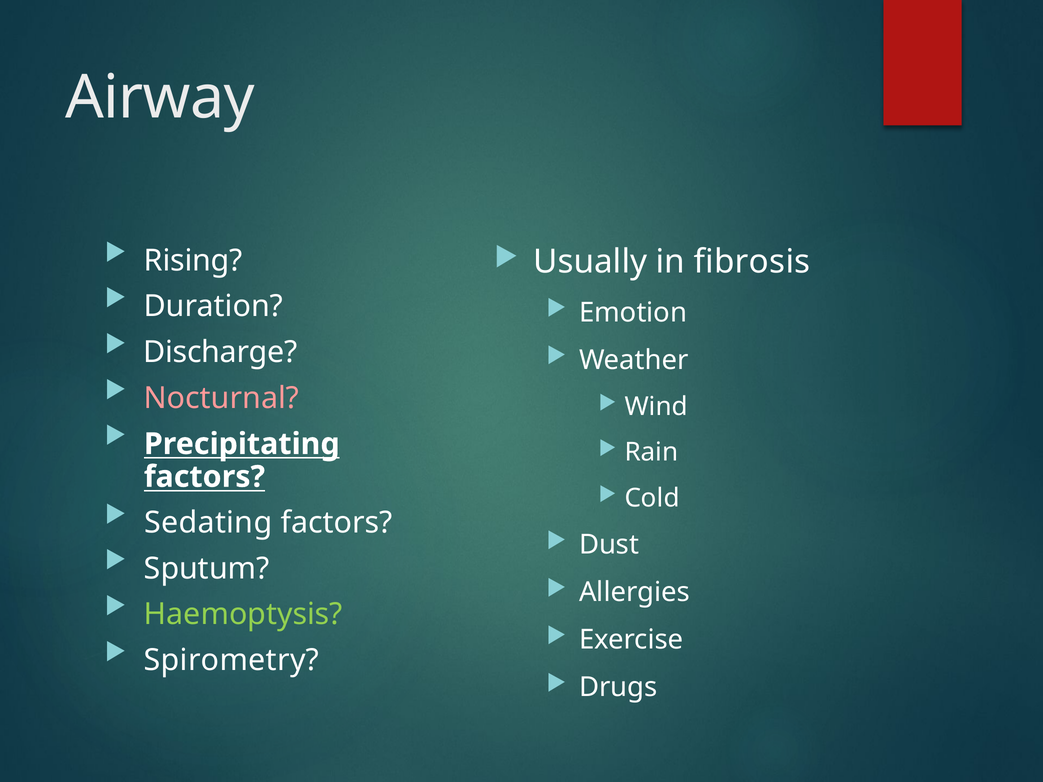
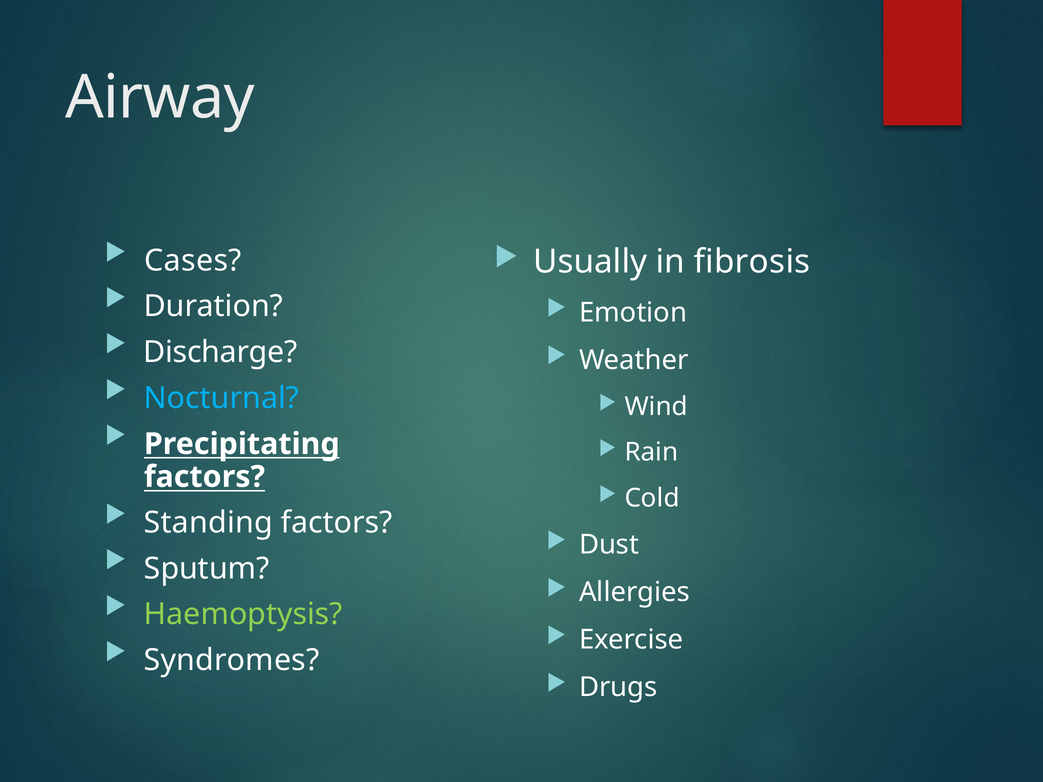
Rising: Rising -> Cases (193, 261)
Nocturnal colour: pink -> light blue (222, 398)
Sedating: Sedating -> Standing (208, 523)
Spirometry: Spirometry -> Syndromes (232, 660)
